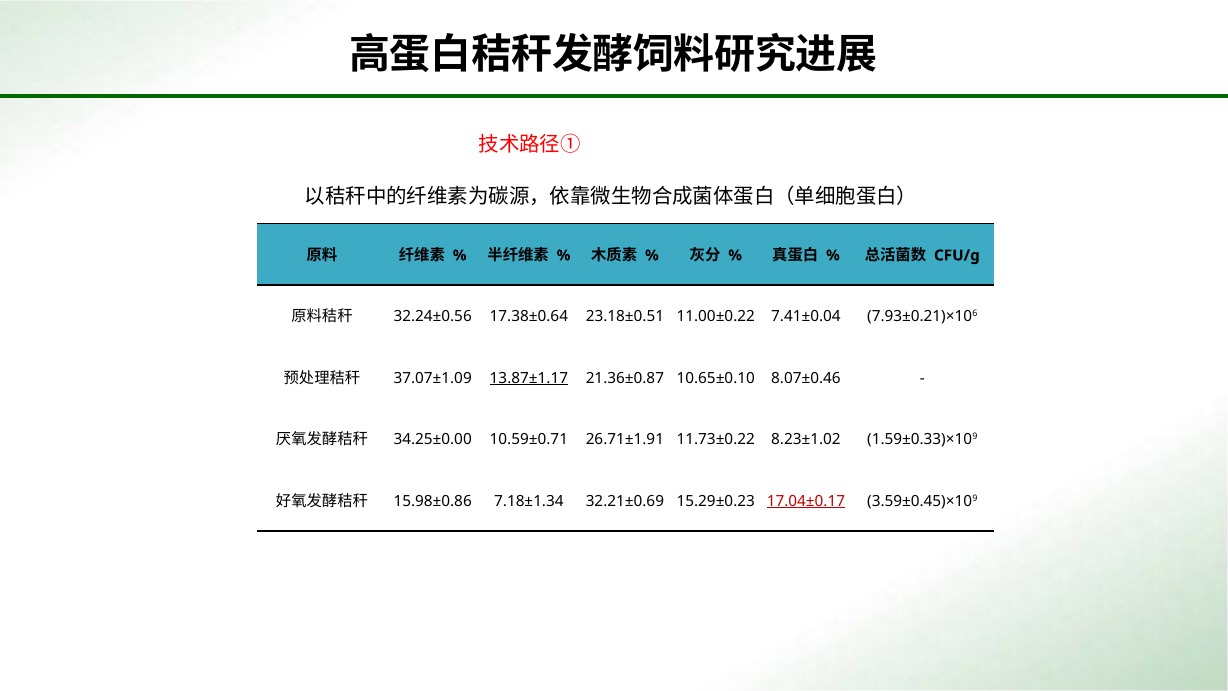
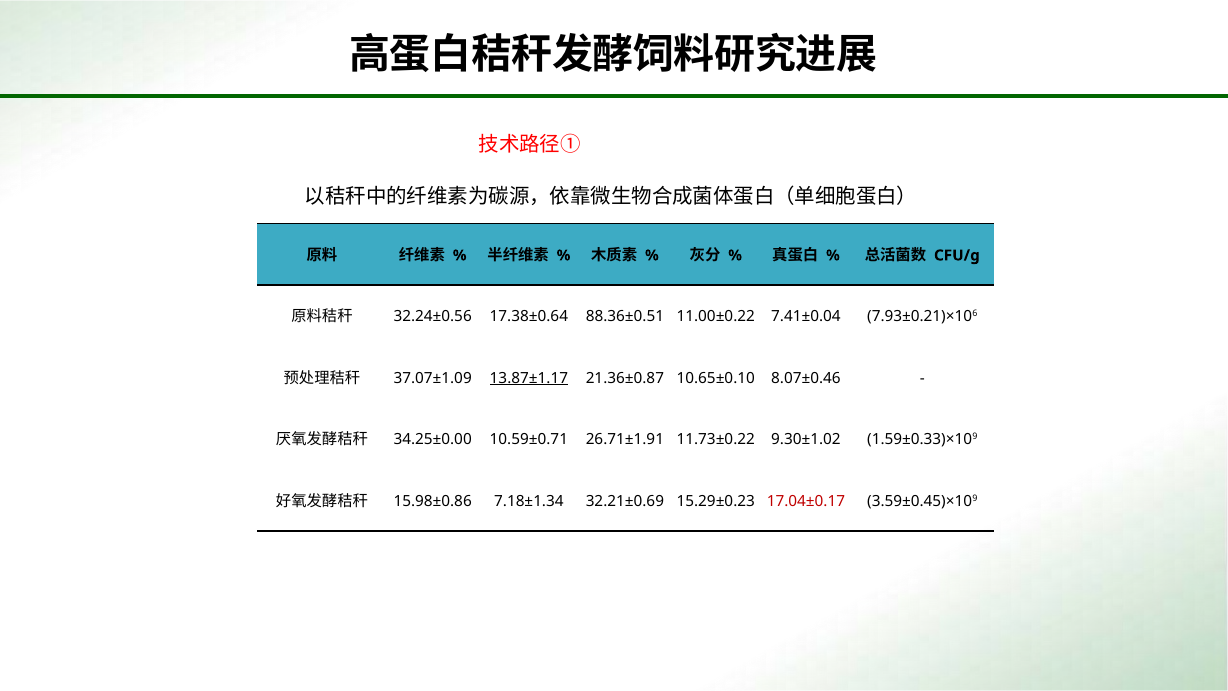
23.18±0.51: 23.18±0.51 -> 88.36±0.51 (625, 316)
8.23±1.02: 8.23±1.02 -> 9.30±1.02 (806, 439)
17.04±0.17 underline: present -> none (806, 501)
